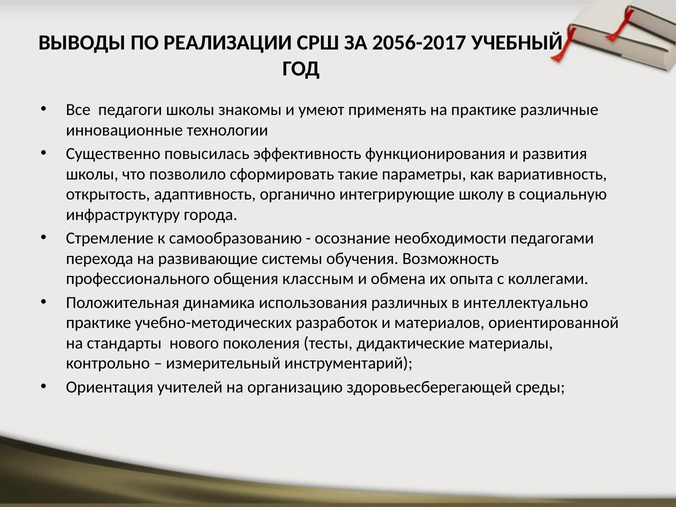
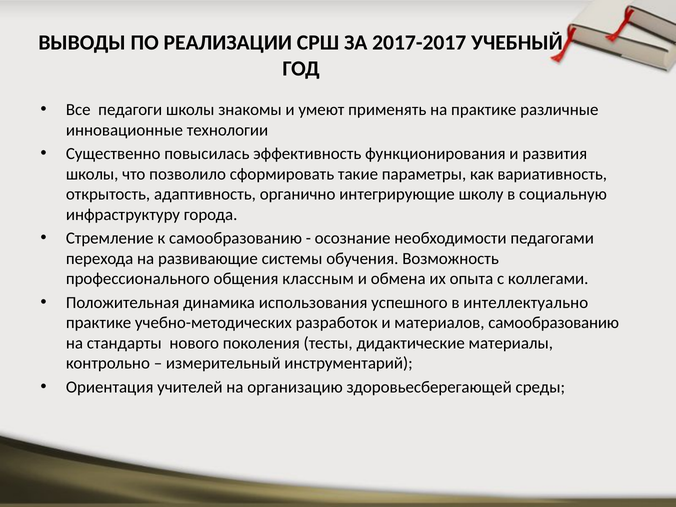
2056-2017: 2056-2017 -> 2017-2017 (419, 43)
различных: различных -> успешного (409, 302)
материалов ориентированной: ориентированной -> самообразованию (554, 323)
